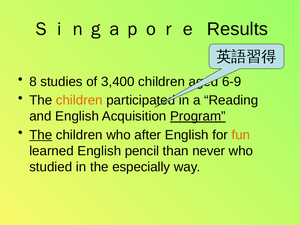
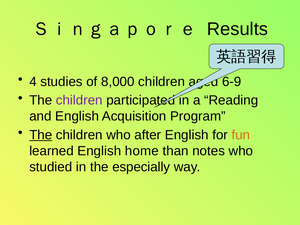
8: 8 -> 4 (33, 82)
3,400: 3,400 -> 8,000 (118, 82)
children colour: orange -> purple (79, 100)
Program underline: present -> none (198, 116)
pencil: pencil -> home (142, 151)
never: never -> notes (209, 151)
